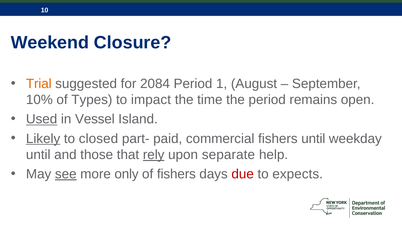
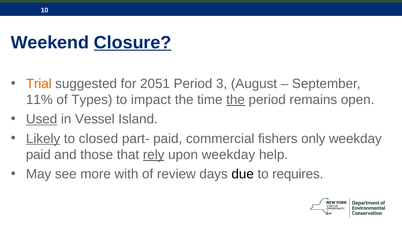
Closure underline: none -> present (133, 42)
2084: 2084 -> 2051 (155, 84)
1: 1 -> 3 (222, 84)
10%: 10% -> 11% (39, 100)
the underline: none -> present (236, 100)
fishers until: until -> only (313, 139)
until: until -> paid (38, 155)
upon separate: separate -> weekday (228, 155)
see underline: present -> none (66, 174)
only: only -> with (126, 174)
of fishers: fishers -> review (176, 174)
due colour: red -> black (243, 174)
expects: expects -> requires (298, 174)
